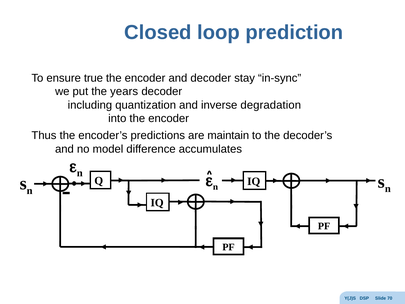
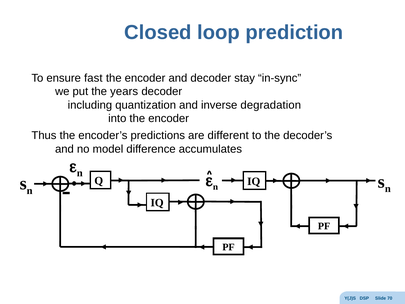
true: true -> fast (93, 78)
maintain: maintain -> different (228, 135)
